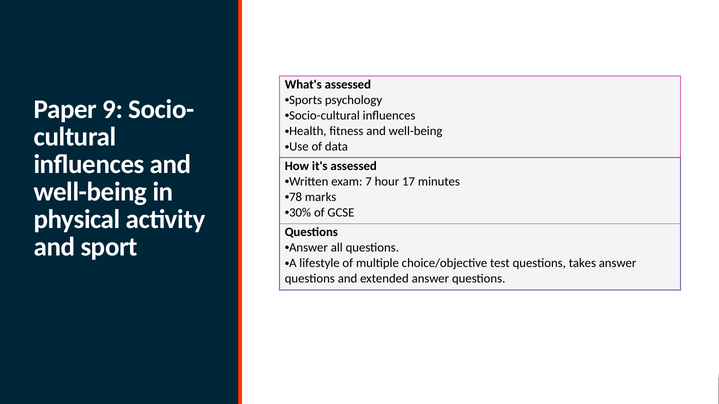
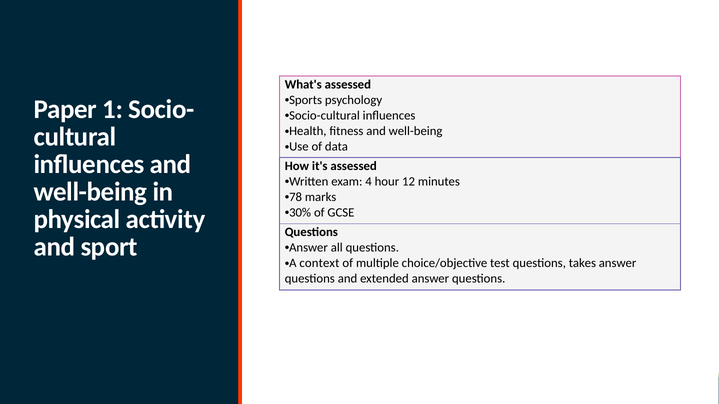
9: 9 -> 1 (113, 110)
7: 7 -> 4 (369, 182)
17: 17 -> 12 (409, 182)
lifestyle: lifestyle -> context (319, 264)
